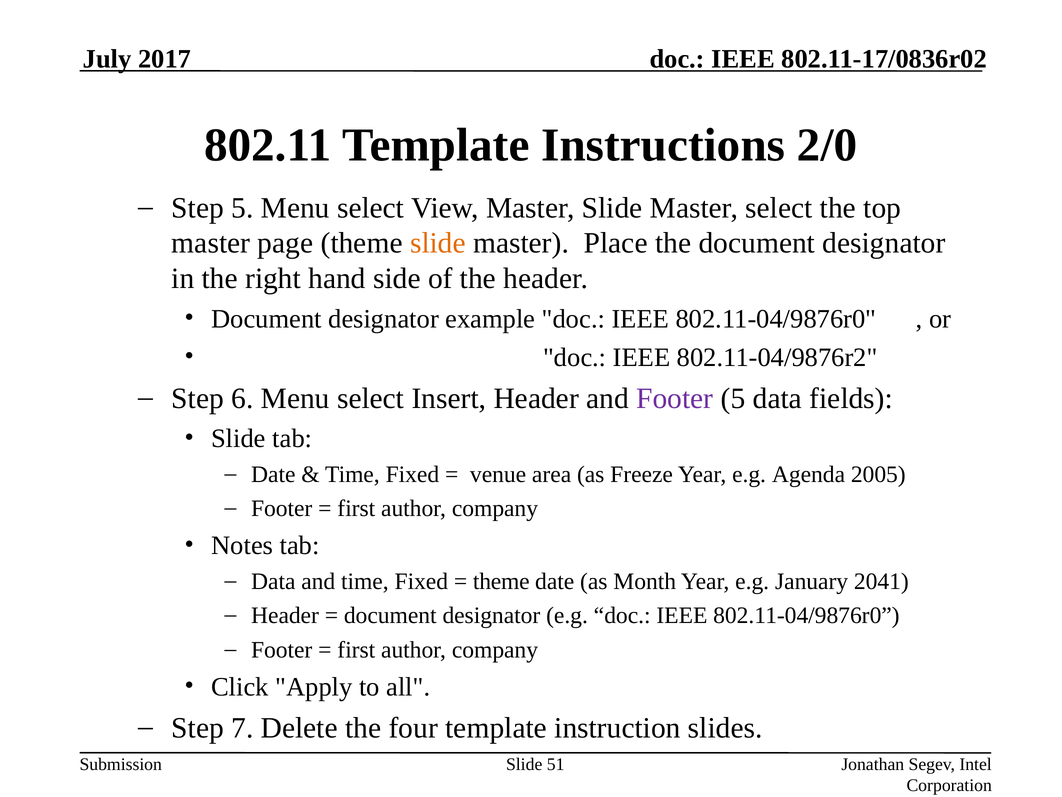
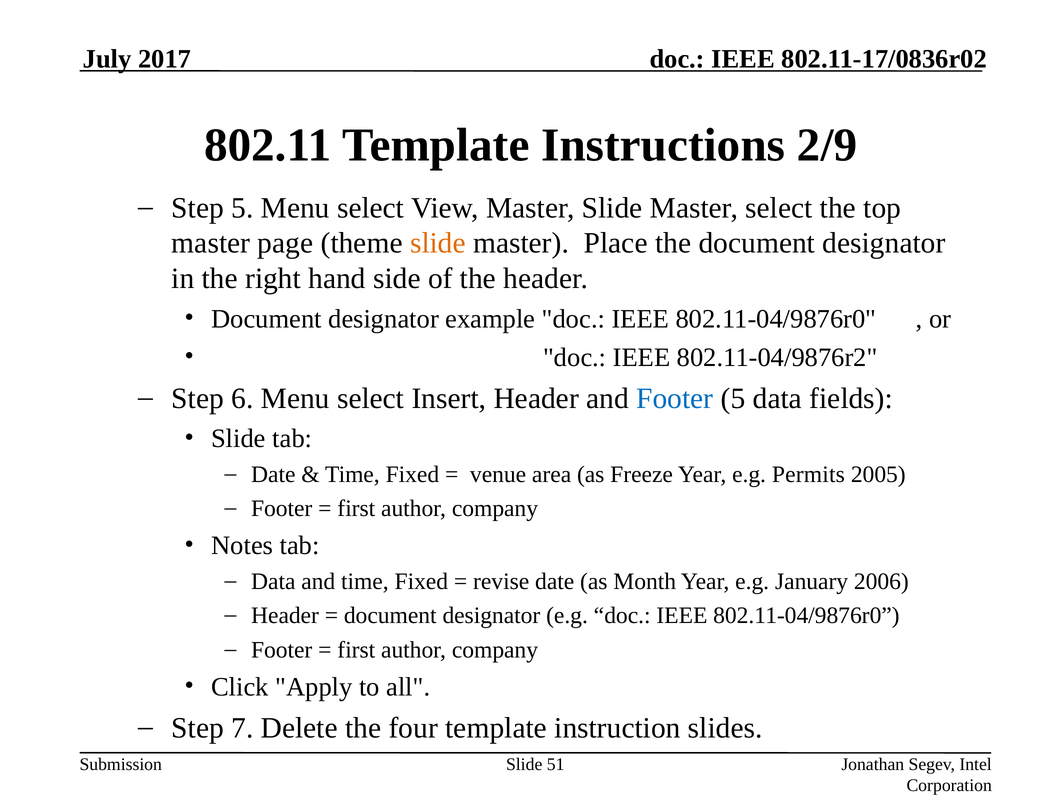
2/0: 2/0 -> 2/9 (827, 145)
Footer colour: purple -> blue (675, 398)
Agenda: Agenda -> Permits (808, 474)
theme: theme -> revise (501, 581)
2041: 2041 -> 2006 (881, 581)
